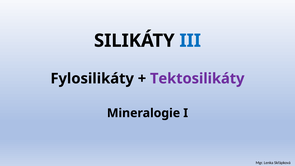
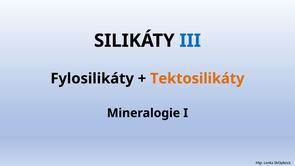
Tektosilikáty colour: purple -> orange (197, 79)
